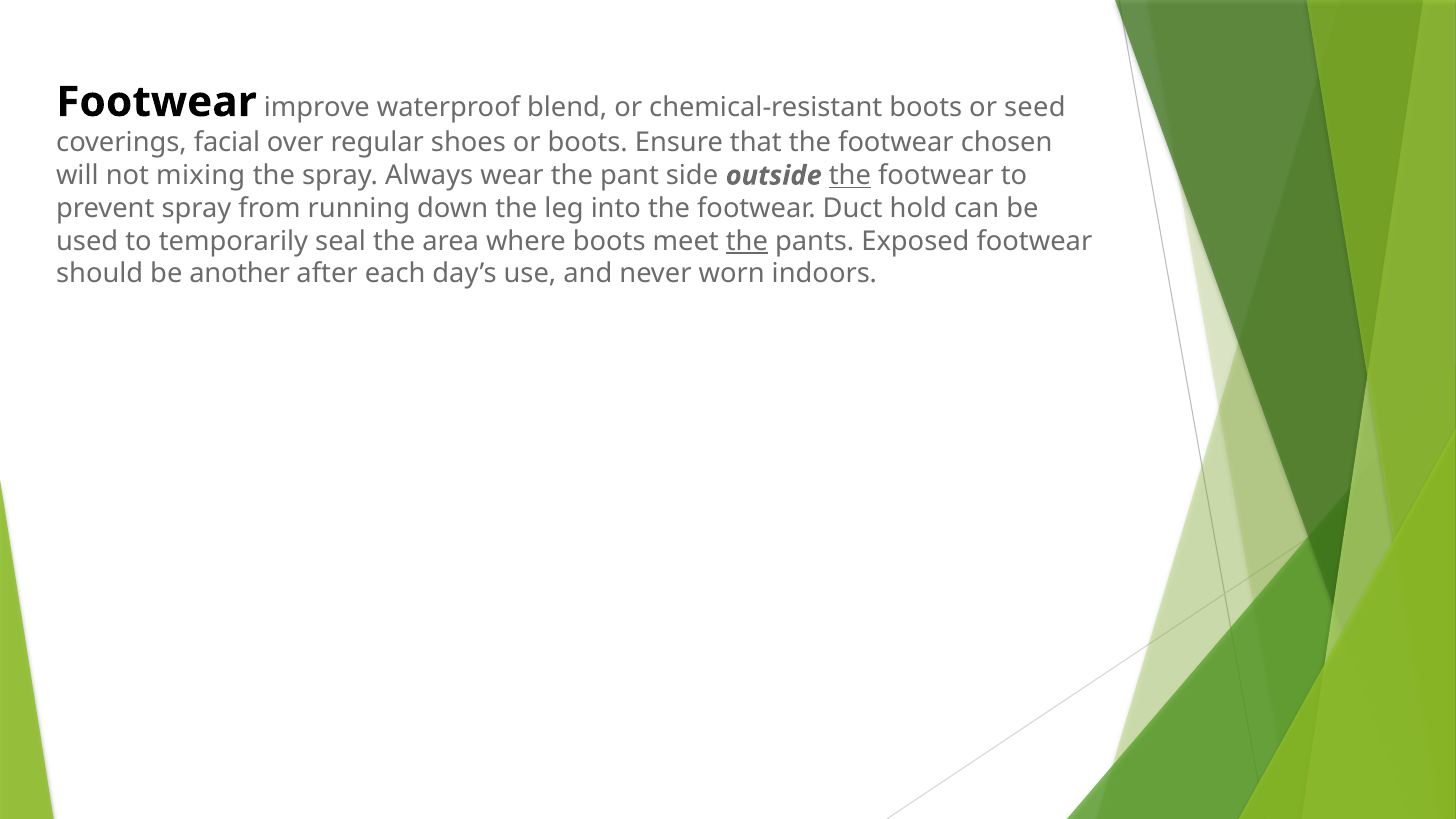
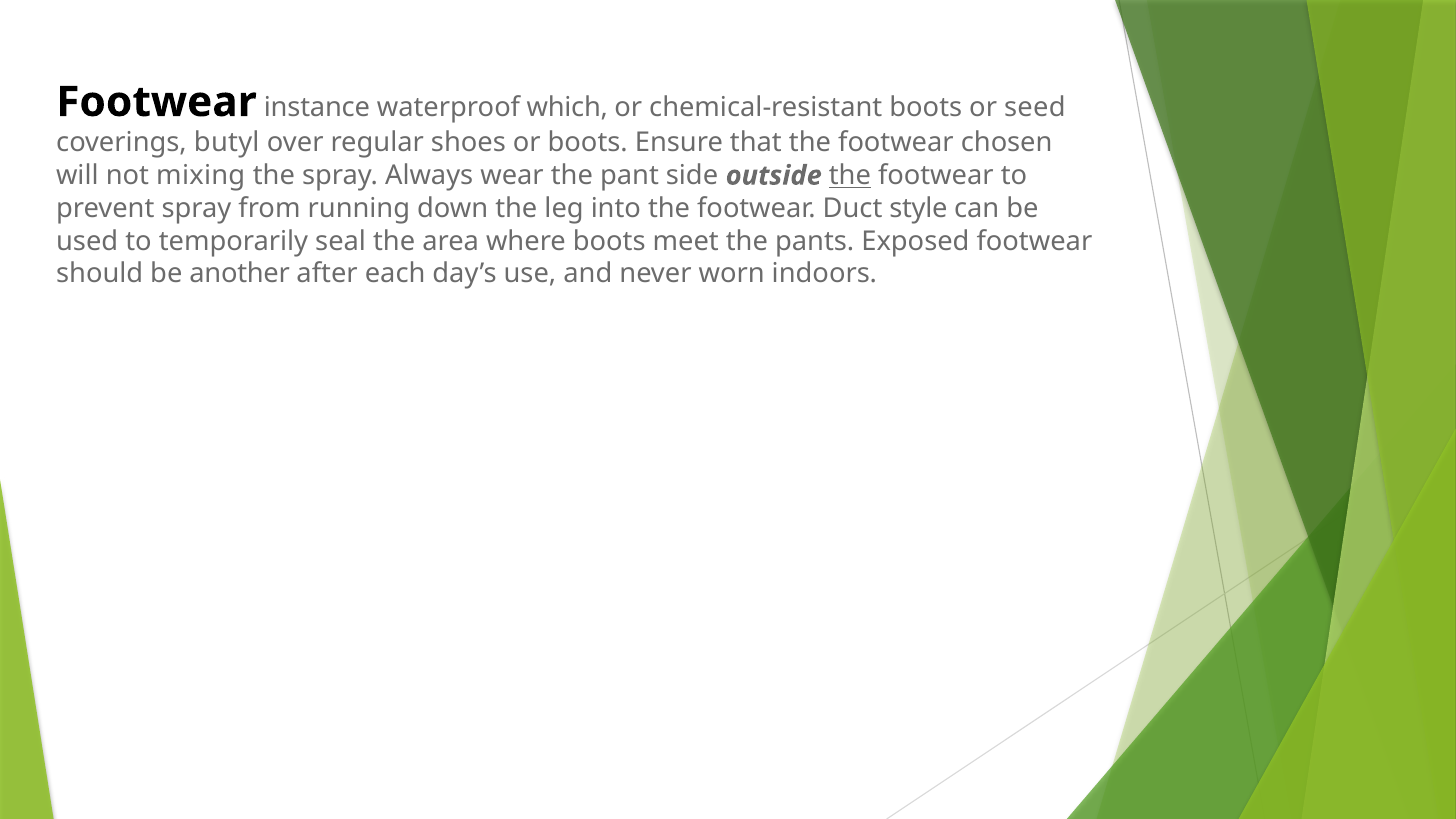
improve: improve -> instance (317, 107)
blend: blend -> which (567, 107)
facial: facial -> butyl (227, 143)
hold: hold -> style (918, 208)
the underline: present -> none (747, 241)
